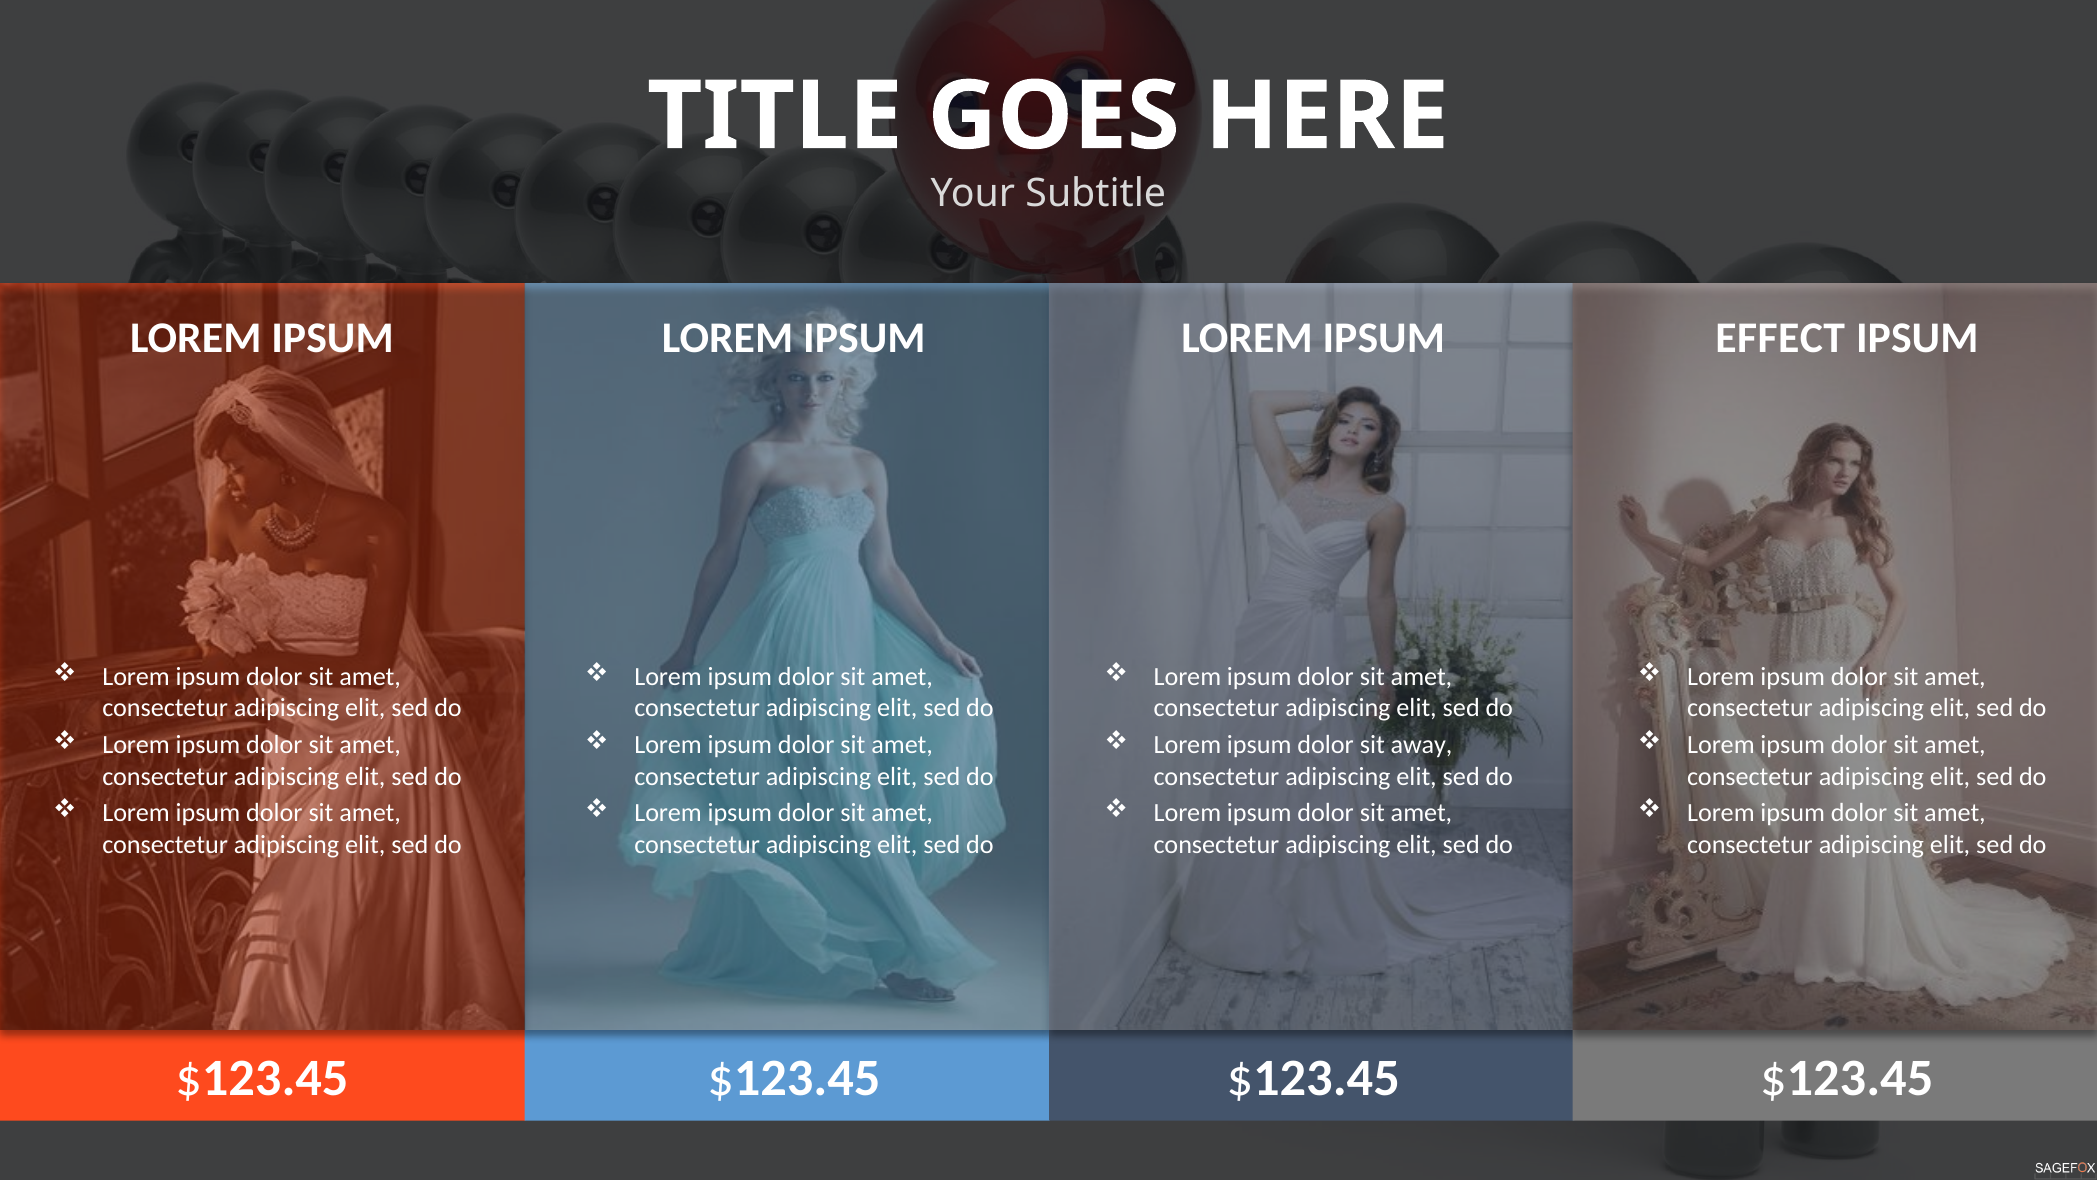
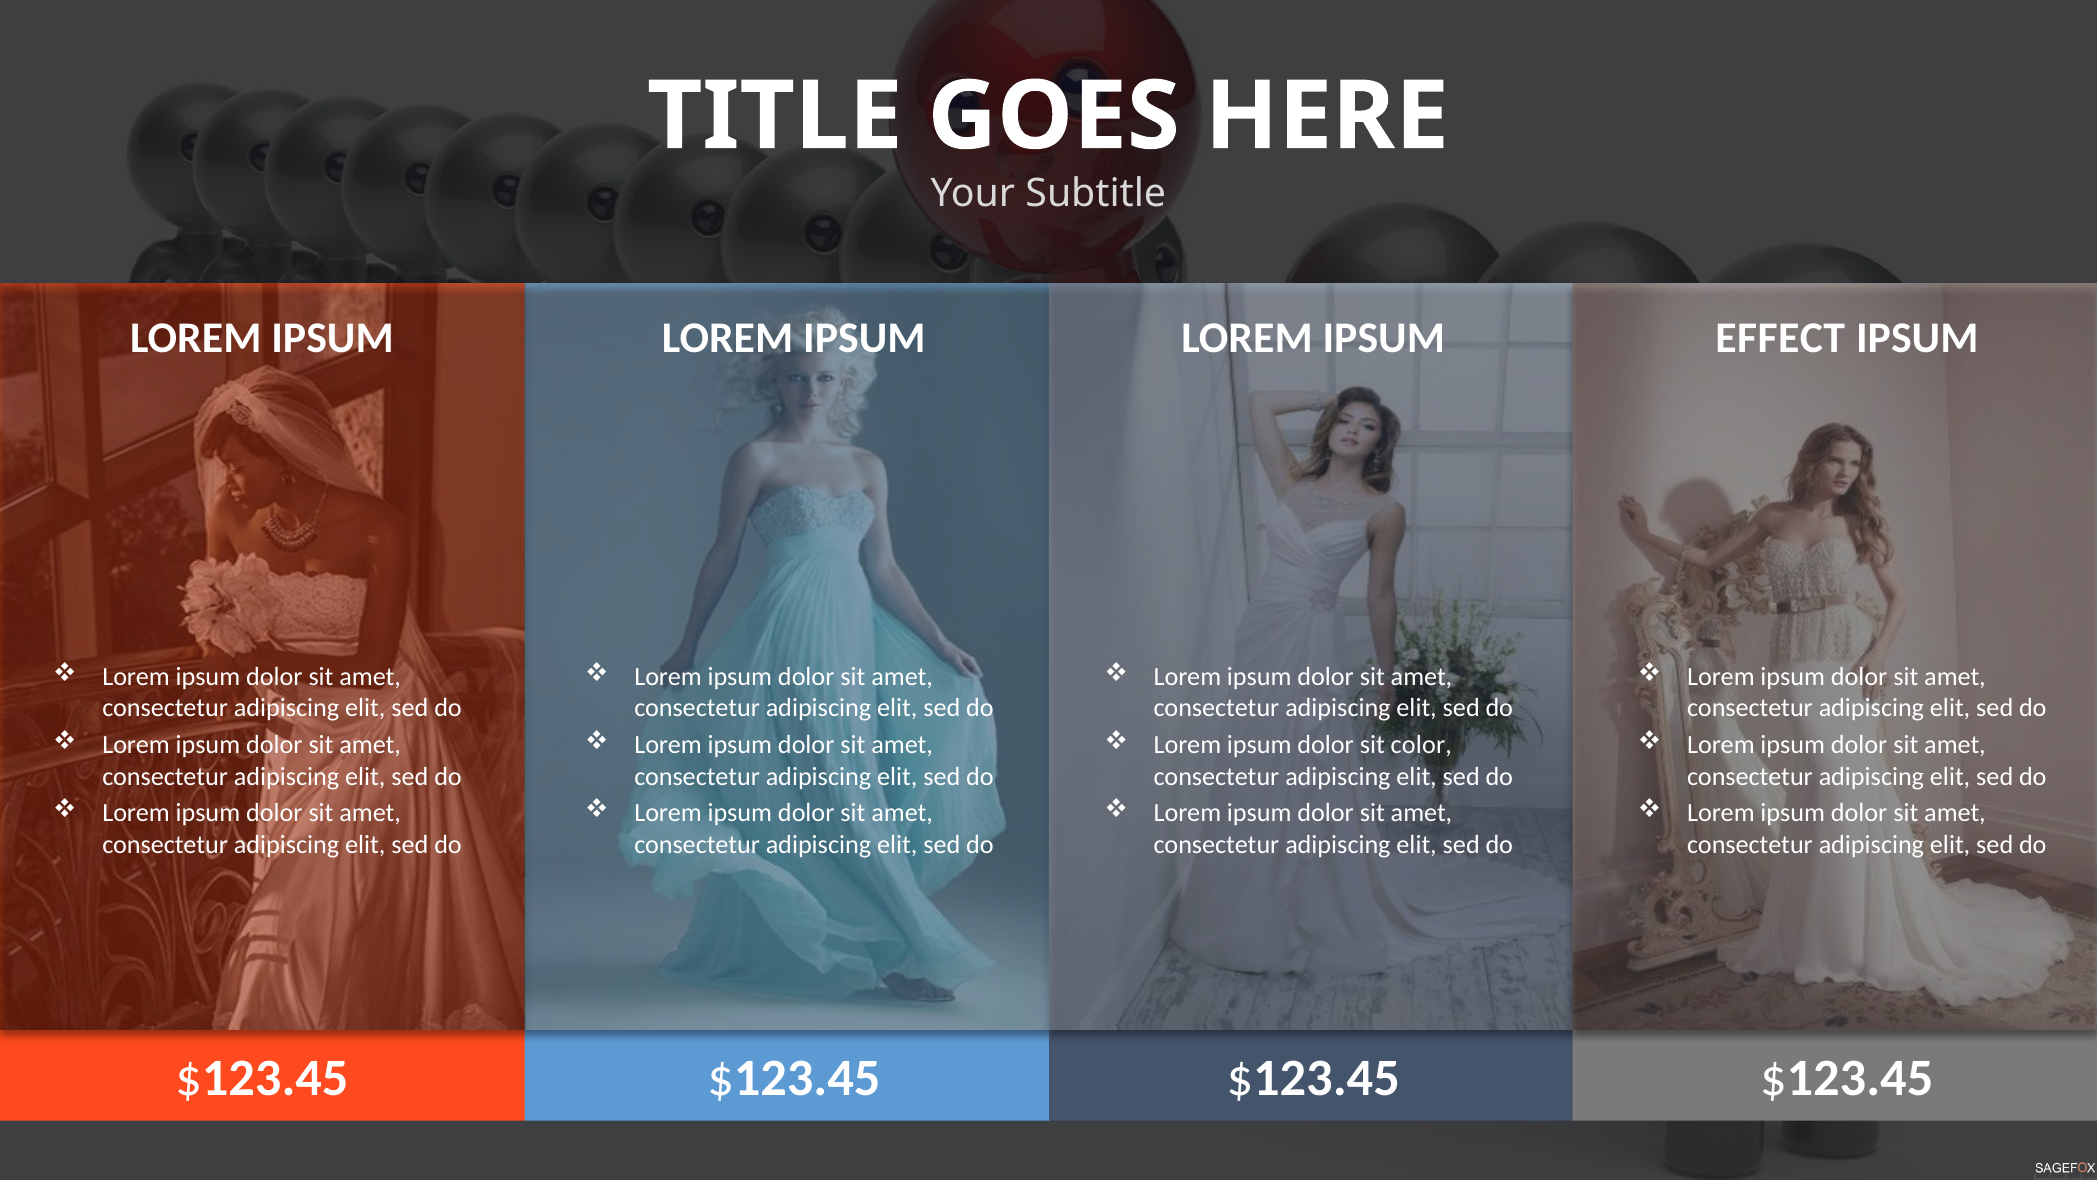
away: away -> color (1421, 745)
